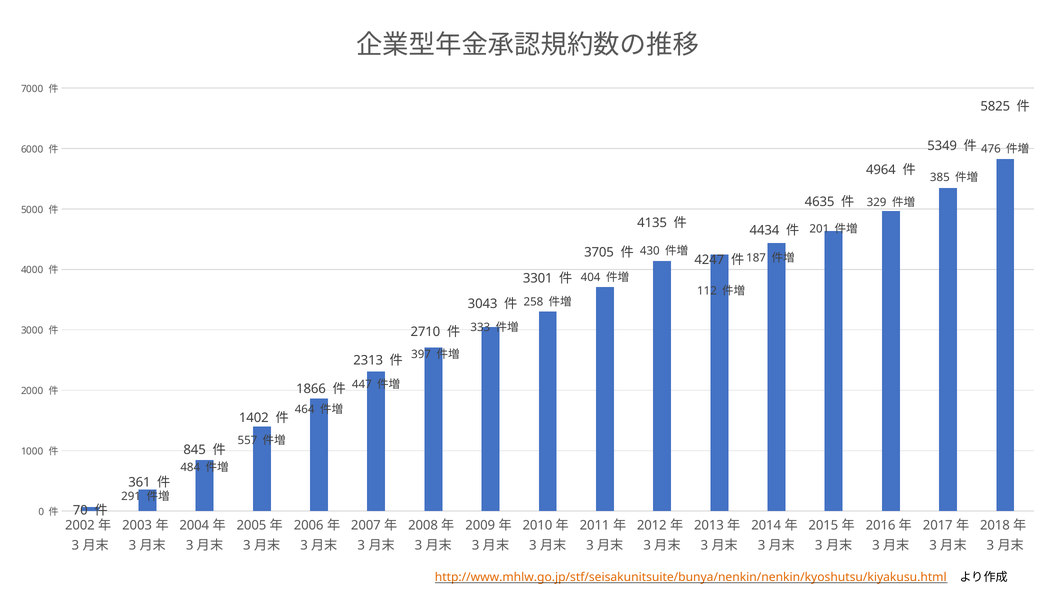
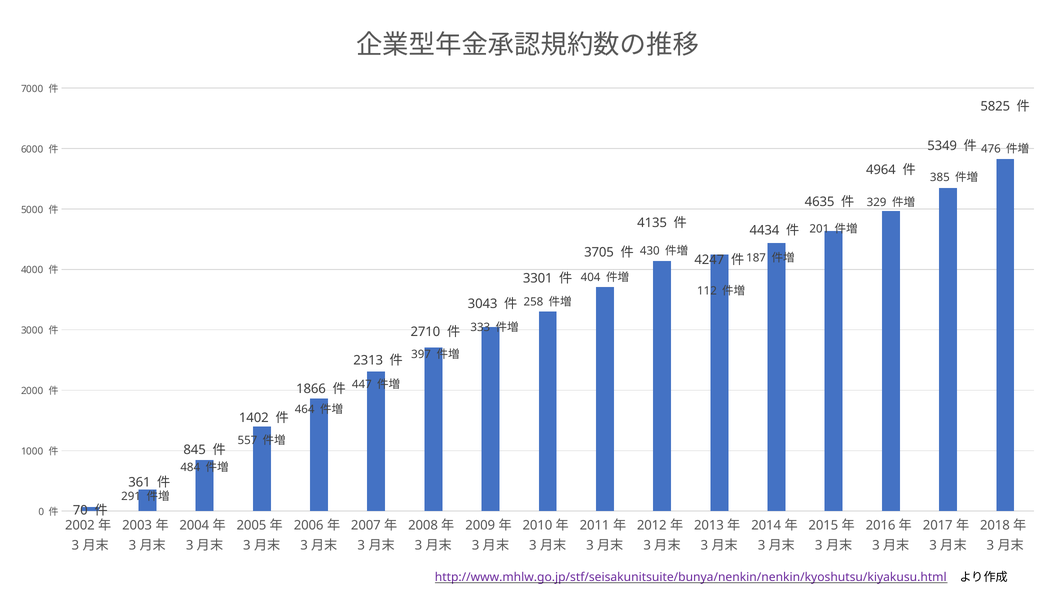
http://www.mhlw.go.jp/stf/seisakunitsuite/bunya/nenkin/nenkin/kyoshutsu/kiyakusu.html colour: orange -> purple (691, 577)
